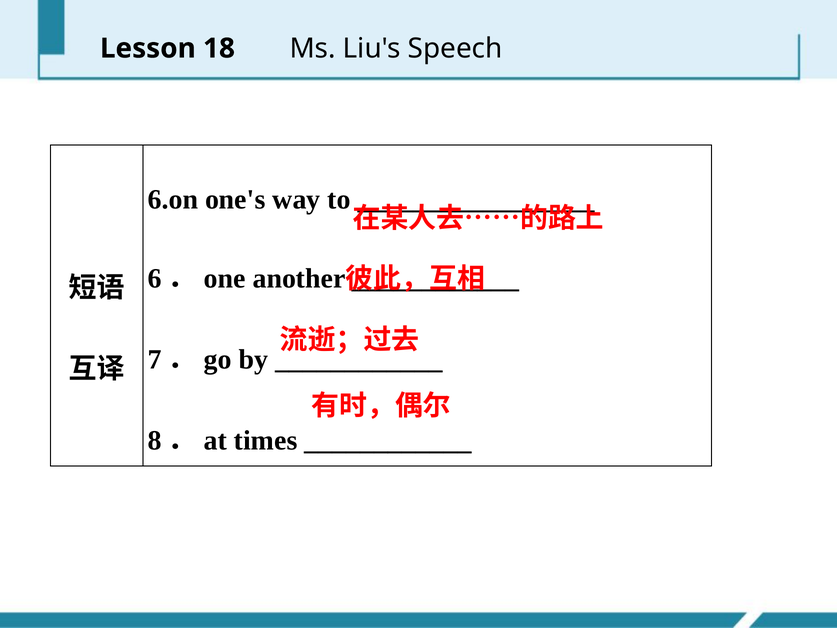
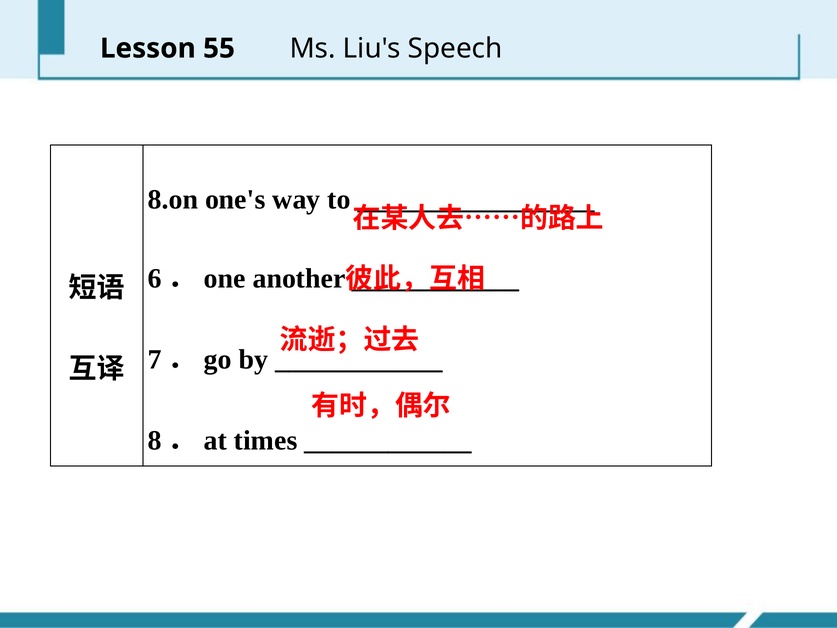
18: 18 -> 55 (219, 48)
6.on: 6.on -> 8.on (173, 200)
